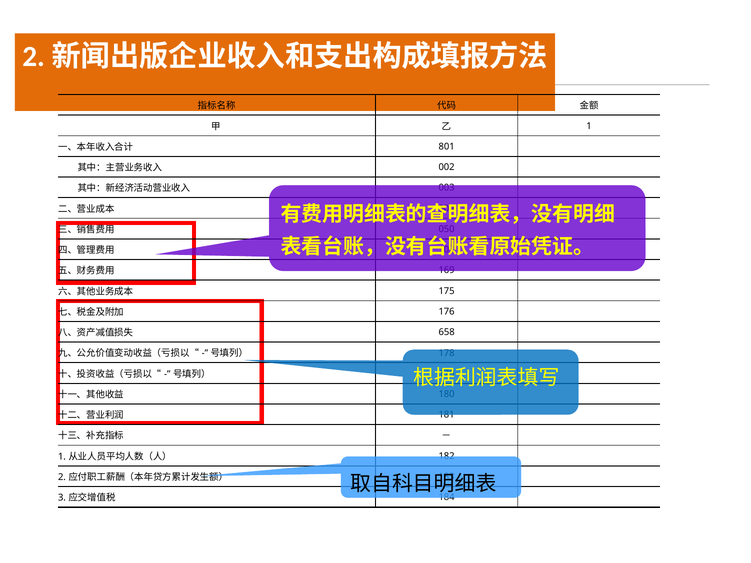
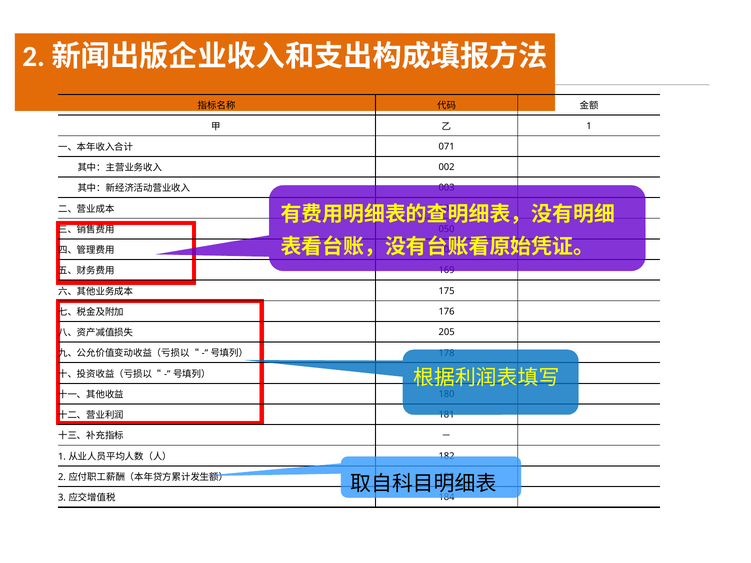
801: 801 -> 071 (447, 147)
658: 658 -> 205 (447, 332)
